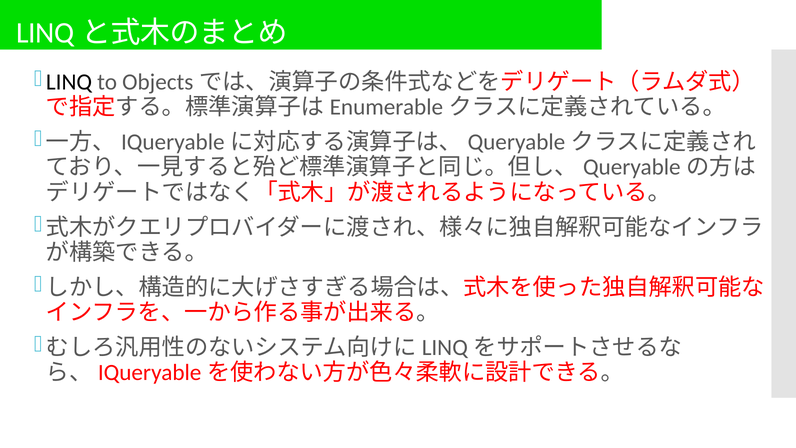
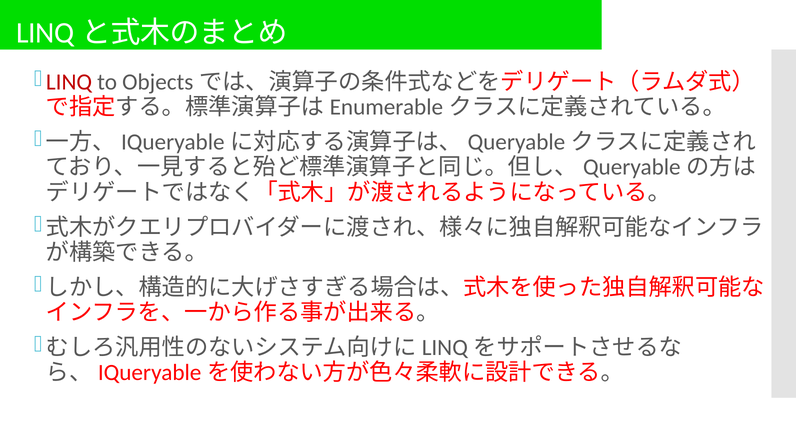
LINQ colour: black -> red (69, 82)
